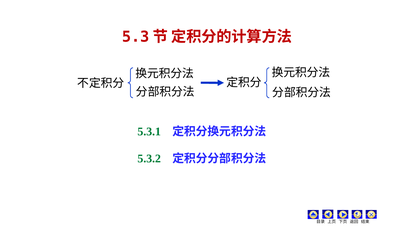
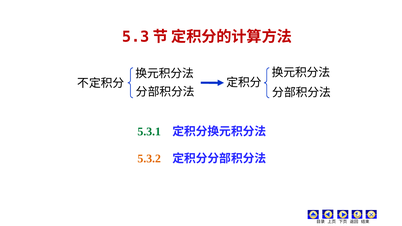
5.3.2 colour: green -> orange (149, 159)
